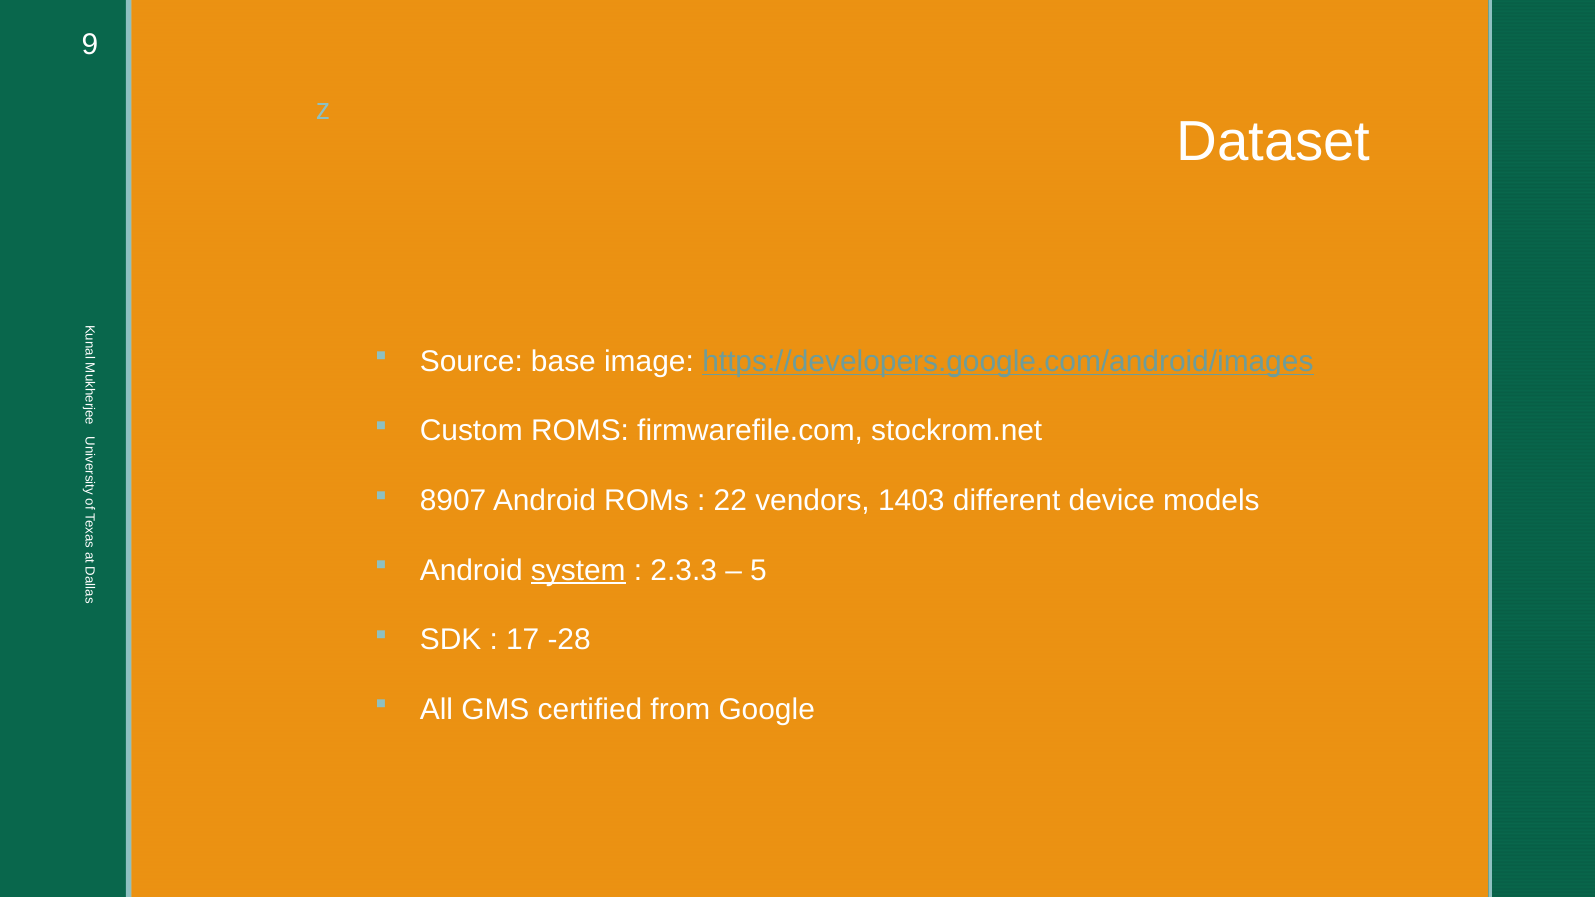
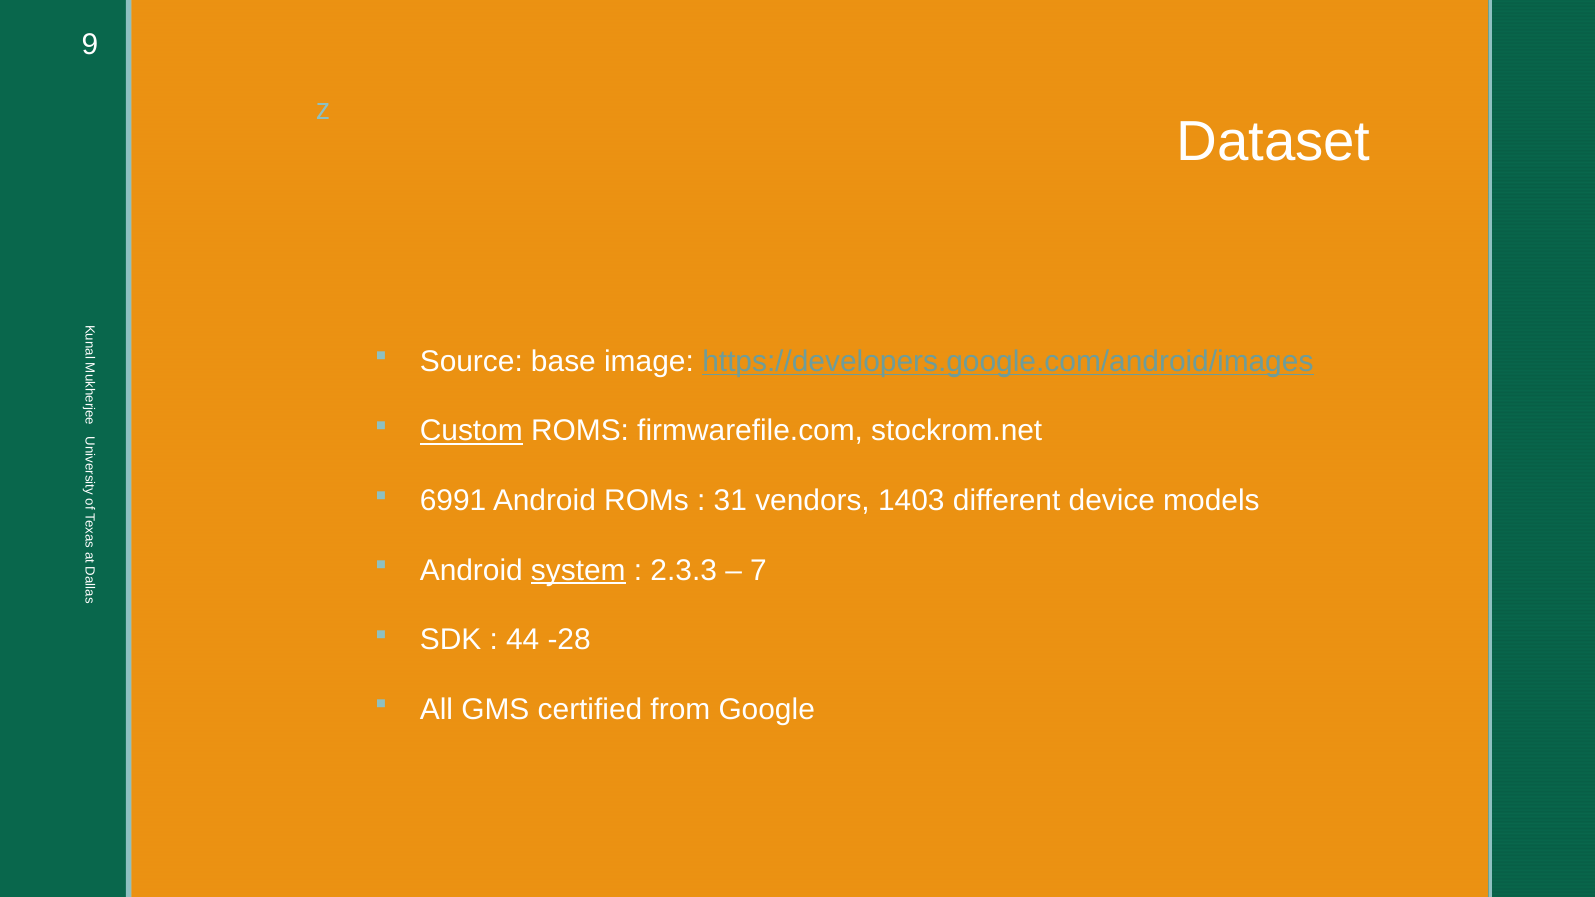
Custom underline: none -> present (471, 431)
8907: 8907 -> 6991 (453, 501)
22: 22 -> 31 (730, 501)
5: 5 -> 7 (758, 570)
17: 17 -> 44 (523, 640)
